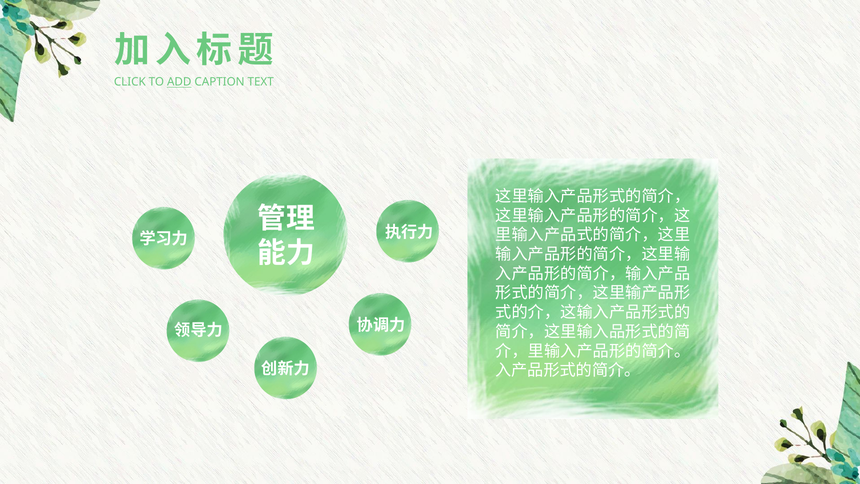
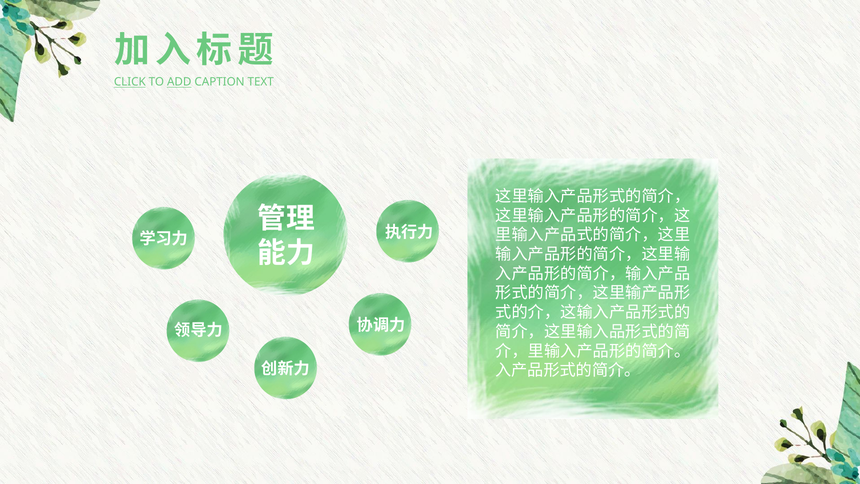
CLICK underline: none -> present (130, 82)
